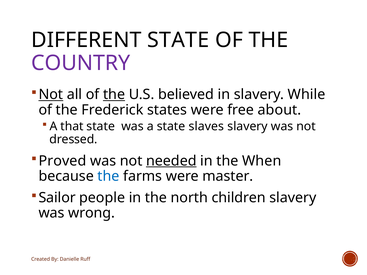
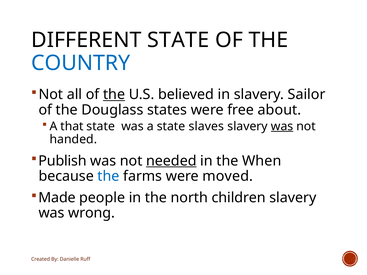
COUNTRY colour: purple -> blue (81, 63)
Not underline: present -> none (51, 95)
While: While -> Sailor (307, 95)
Frederick: Frederick -> Douglass (112, 110)
was underline: none -> present (282, 126)
dressed: dressed -> handed (73, 140)
Proved: Proved -> Publish (63, 161)
master: master -> moved (228, 176)
Sailor: Sailor -> Made (57, 198)
